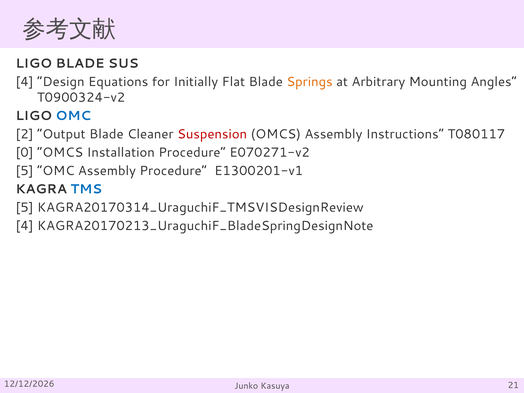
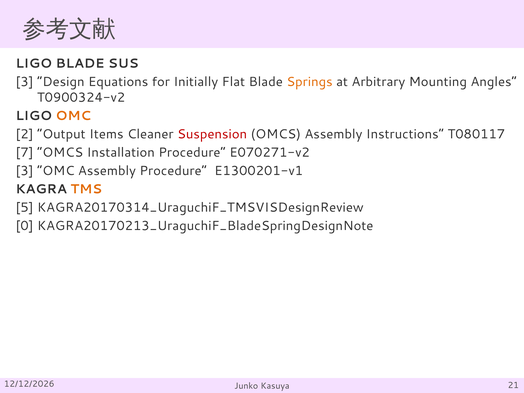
4: 4 -> 3 (25, 82)
OMC colour: blue -> orange (73, 116)
Output Blade: Blade -> Items (106, 134)
0: 0 -> 7 (25, 153)
5: 5 -> 3 (25, 171)
TMS colour: blue -> orange (86, 189)
4: 4 -> 0 (25, 226)
